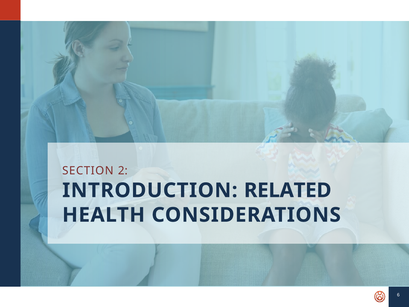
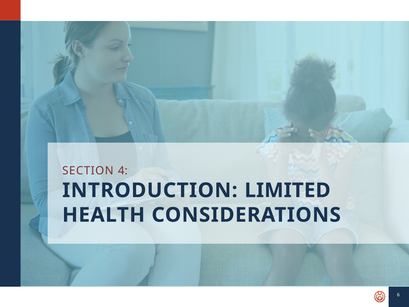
2: 2 -> 4 (123, 171)
RELATED: RELATED -> LIMITED (288, 190)
